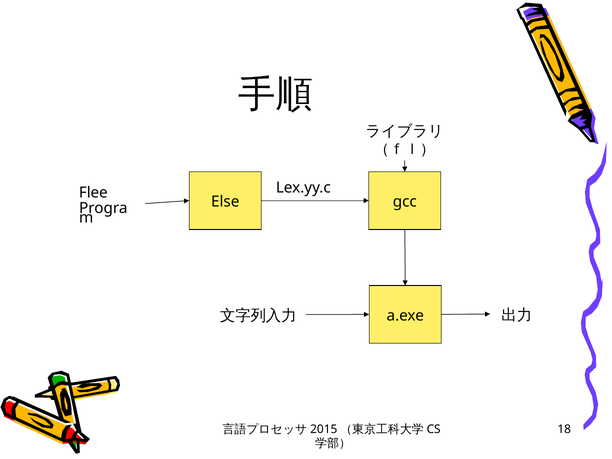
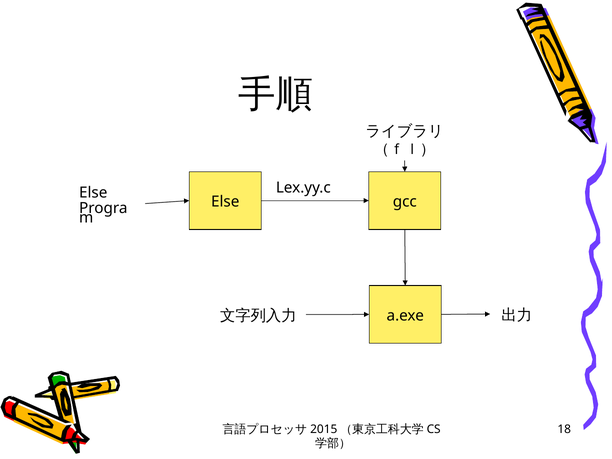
Flee: Flee -> Else (93, 193)
